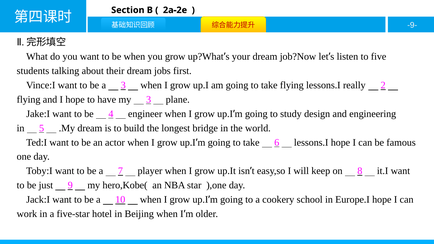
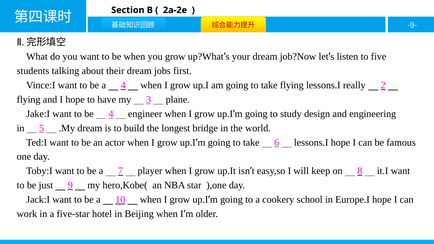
a 3: 3 -> 4 (123, 85)
